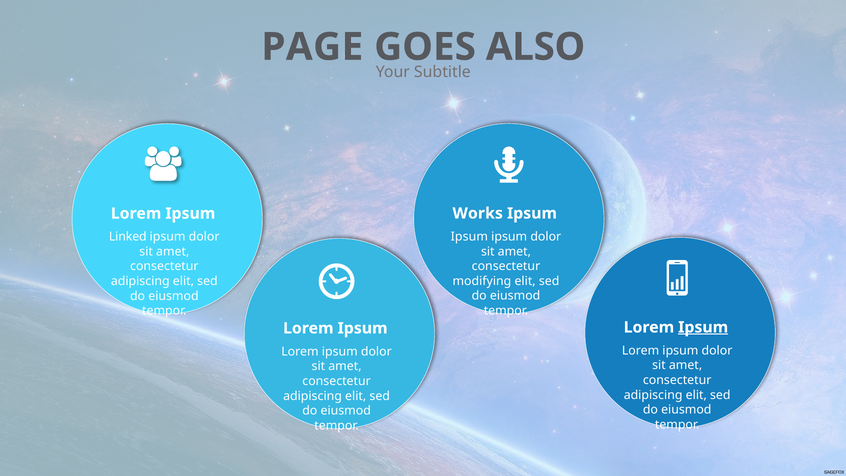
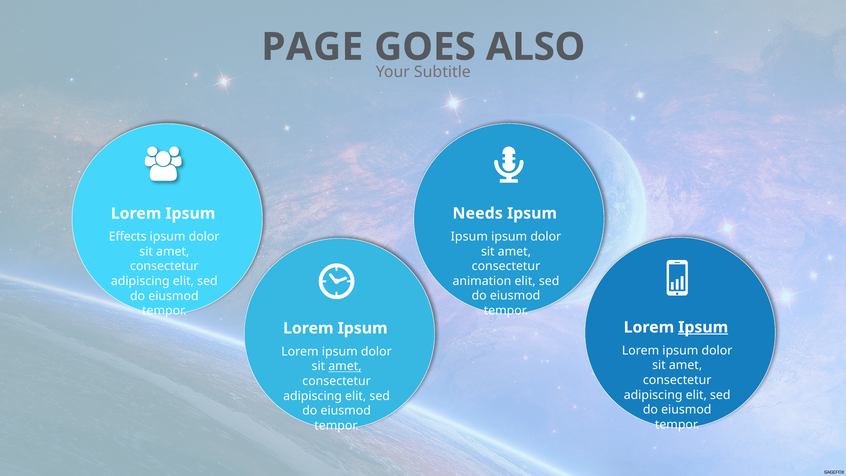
Works: Works -> Needs (478, 213)
Linked: Linked -> Effects (128, 237)
modifying: modifying -> animation (482, 281)
amet underline: none -> present (345, 366)
